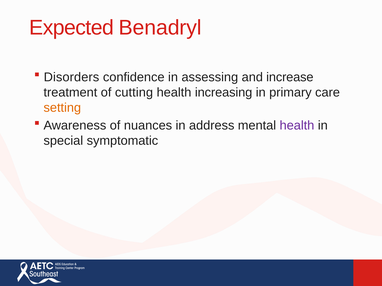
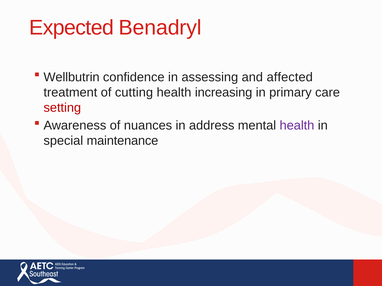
Disorders: Disorders -> Wellbutrin (72, 77)
increase: increase -> affected (290, 77)
setting colour: orange -> red (62, 108)
symptomatic: symptomatic -> maintenance (122, 141)
